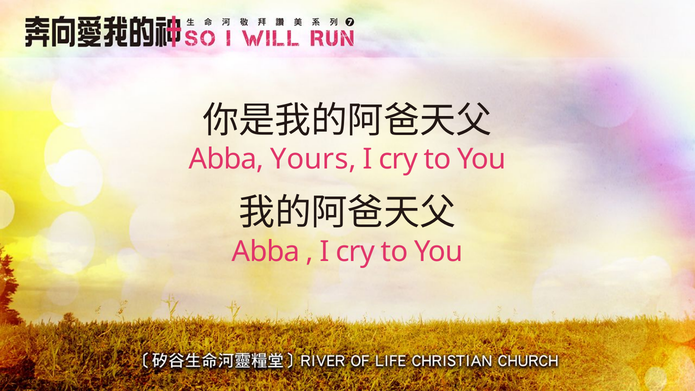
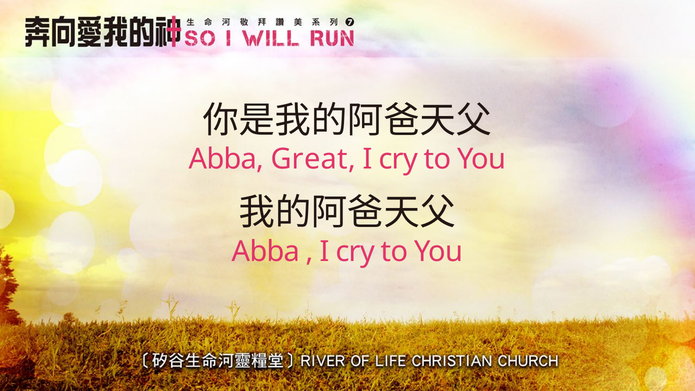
Yours: Yours -> Great (313, 159)
